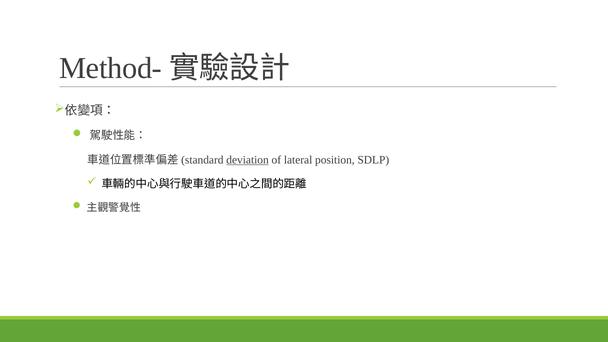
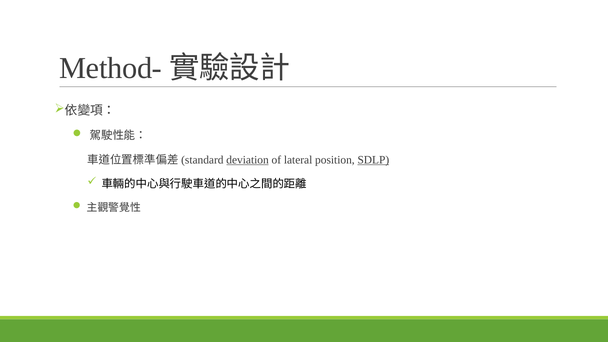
SDLP underline: none -> present (373, 160)
